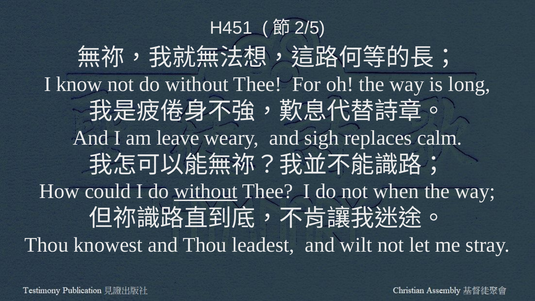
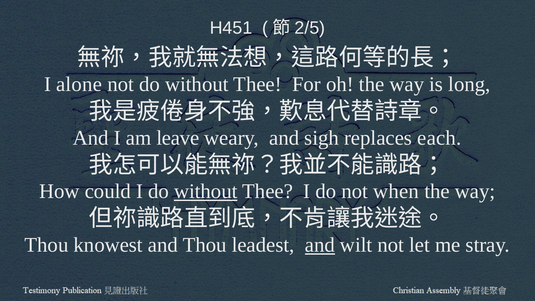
know: know -> alone (79, 84)
calm: calm -> each (439, 138)
and underline: none -> present (320, 245)
